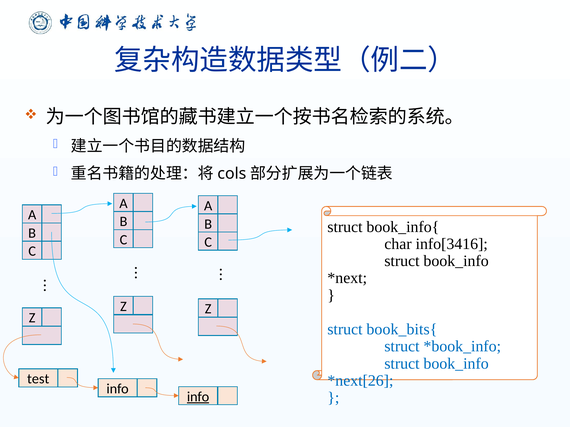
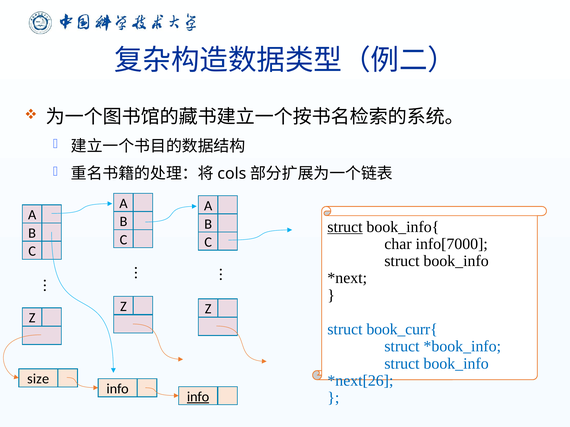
struct underline: none -> present (345, 227)
info[3416: info[3416 -> info[7000 (452, 244)
book_bits{: book_bits{ -> book_curr{ (402, 330)
test: test -> size (38, 379)
